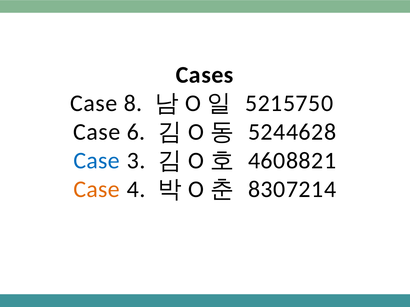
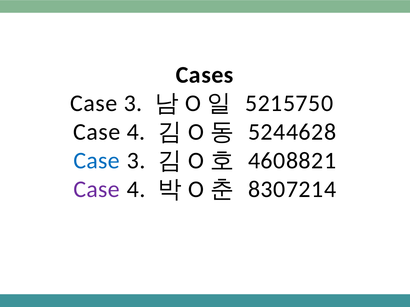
8: 8 -> 3 (133, 104)
6: 6 -> 4 (136, 132)
Case colour: orange -> purple (97, 190)
